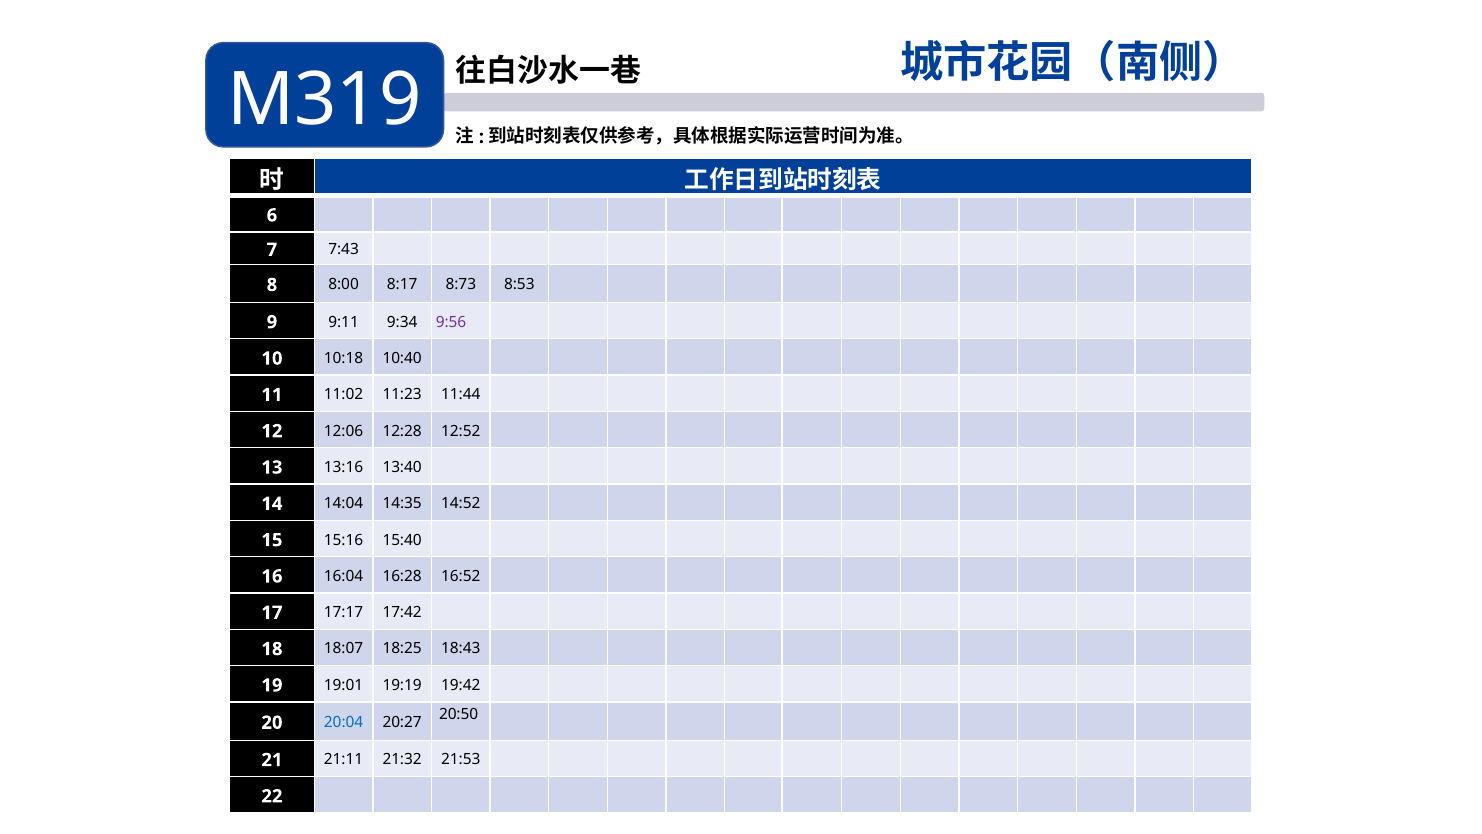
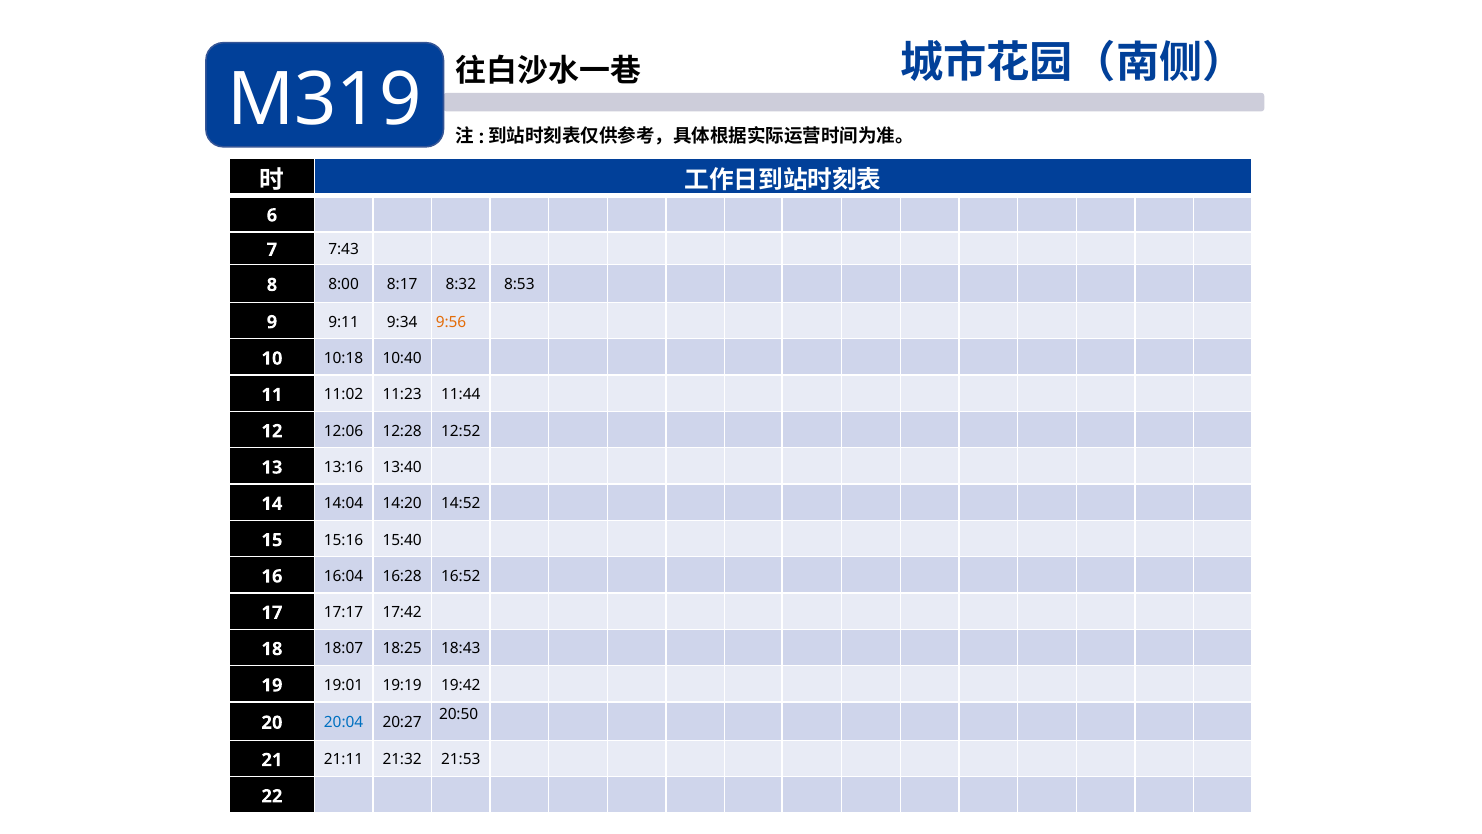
8:73: 8:73 -> 8:32 (461, 285)
9:56 colour: purple -> orange (451, 322)
14:35: 14:35 -> 14:20 (402, 503)
